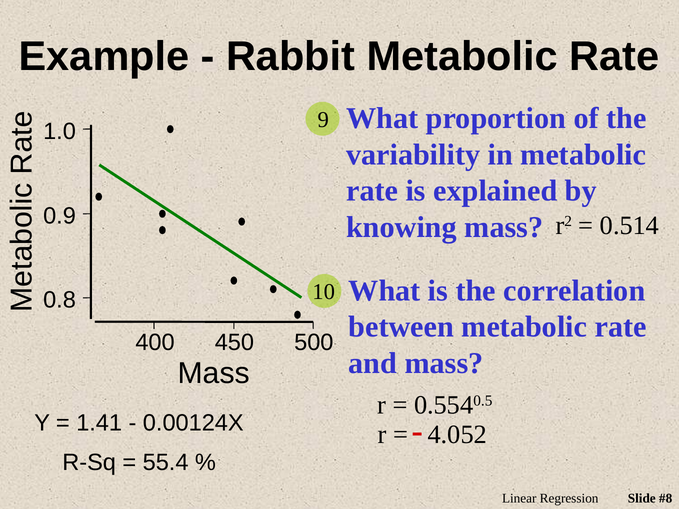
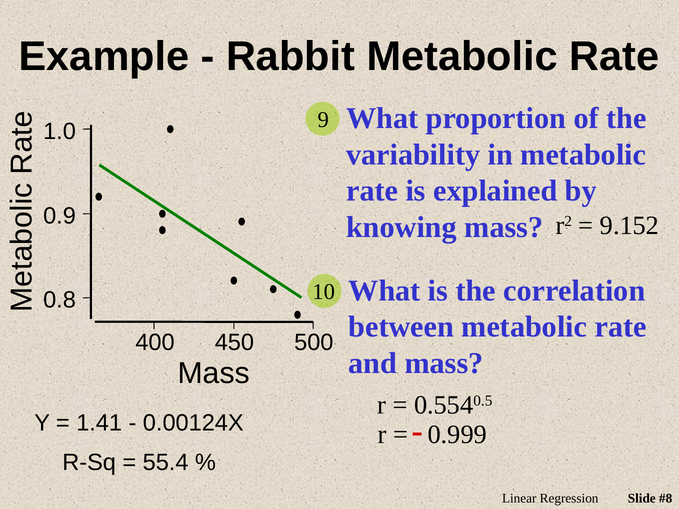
0.514: 0.514 -> 9.152 (629, 225)
4.052: 4.052 -> 0.999 (457, 435)
